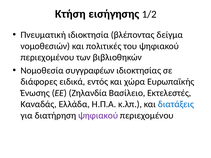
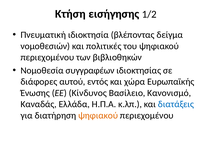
ειδικά: ειδικά -> αυτού (72, 82)
Ζηλανδία: Ζηλανδία -> Κίνδυνος (88, 93)
Εκτελεστές: Εκτελεστές -> Κανονισμό (169, 93)
ψηφιακού colour: purple -> orange (98, 116)
